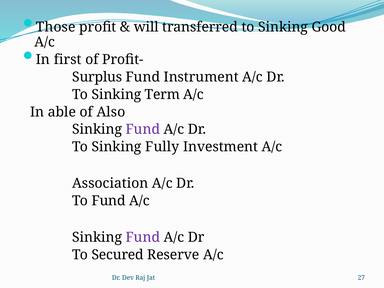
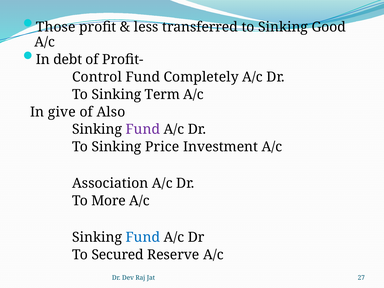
will: will -> less (146, 27)
first: first -> debt (68, 60)
Surplus: Surplus -> Control (97, 77)
Instrument: Instrument -> Completely (201, 77)
able: able -> give (62, 112)
Fully: Fully -> Price (162, 147)
To Fund: Fund -> More (109, 201)
Fund colour: purple -> blue (143, 237)
